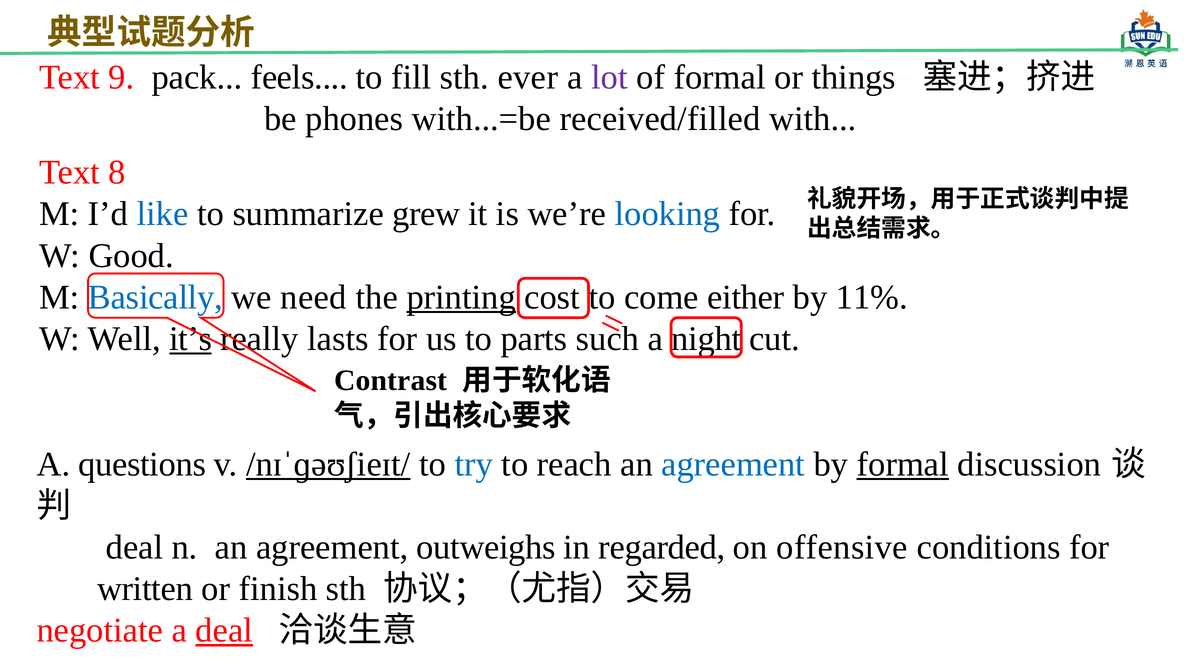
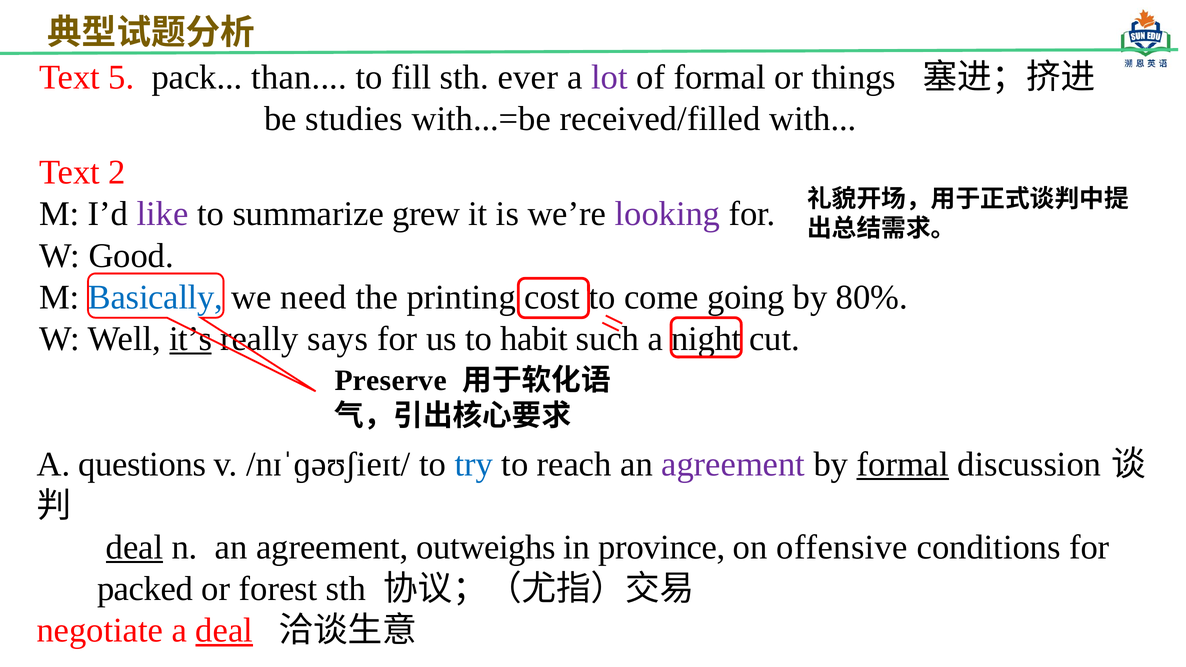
9: 9 -> 5 (121, 77)
feels: feels -> than (299, 77)
phones: phones -> studies (354, 119)
8: 8 -> 2 (117, 173)
like colour: blue -> purple (163, 214)
looking colour: blue -> purple (667, 214)
printing underline: present -> none (461, 297)
either: either -> going (746, 297)
11%: 11% -> 80% (872, 297)
lasts: lasts -> says (338, 339)
parts: parts -> habit (534, 339)
Contrast: Contrast -> Preserve (391, 380)
/nɪˈɡəʊʃieɪt/ underline: present -> none (328, 464)
agreement colour: blue -> purple (733, 464)
deal underline: none -> present (134, 547)
regarded: regarded -> province (662, 547)
written: written -> packed (145, 589)
finish: finish -> forest (278, 589)
